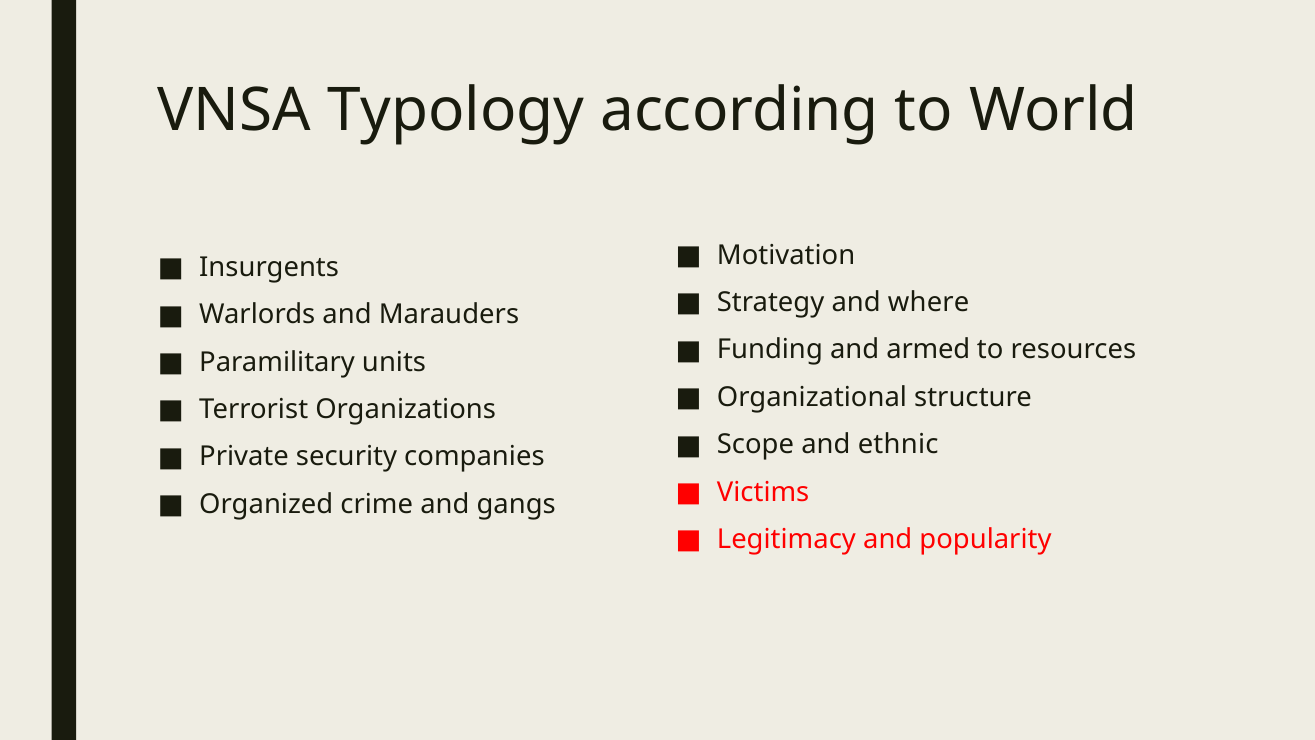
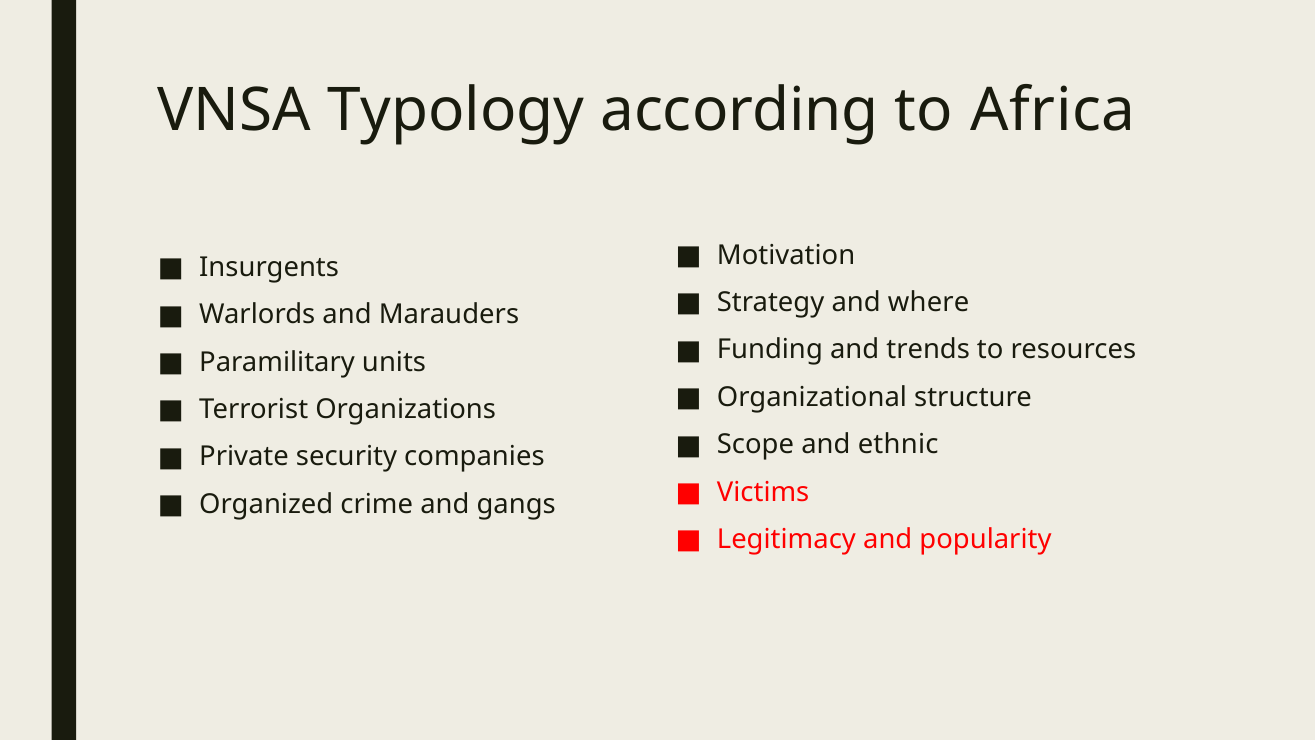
World: World -> Africa (1053, 110)
armed: armed -> trends (928, 350)
